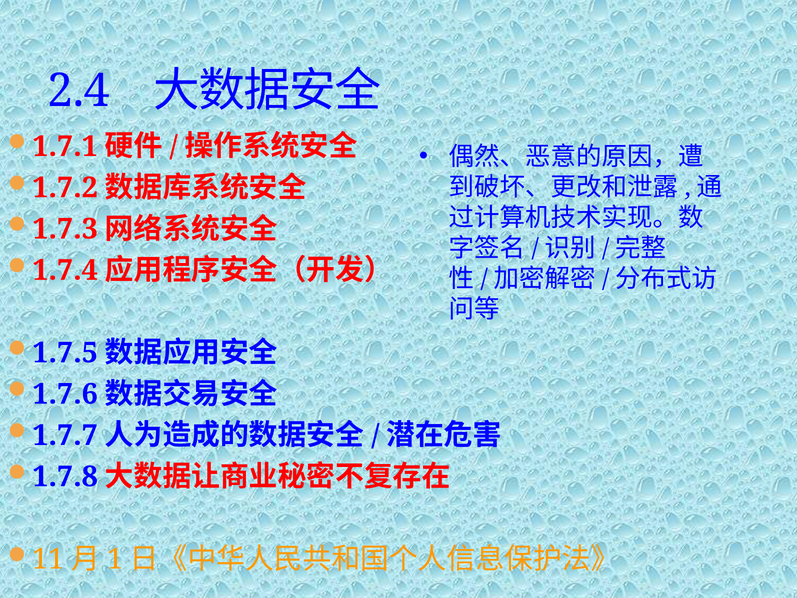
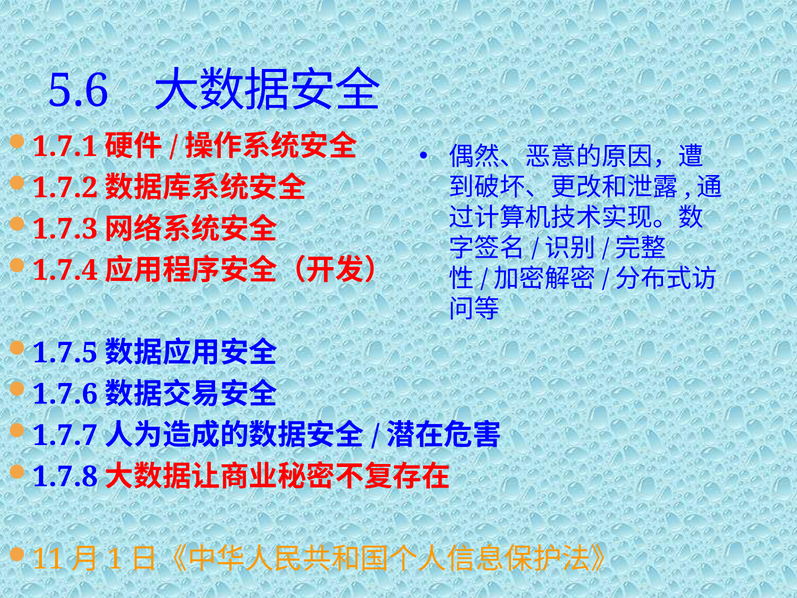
2.4: 2.4 -> 5.6 (79, 91)
